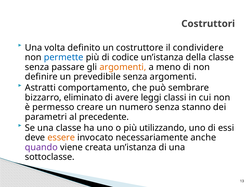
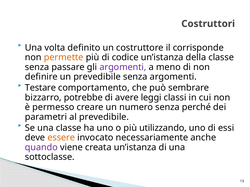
condividere: condividere -> corrisponde (198, 48)
permette colour: blue -> orange (64, 58)
argomenti colour: orange -> purple (123, 67)
Astratti: Astratti -> Testare (40, 88)
eliminato: eliminato -> potrebbe (83, 98)
stanno: stanno -> perché (196, 107)
al precedente: precedente -> prevedibile (104, 117)
